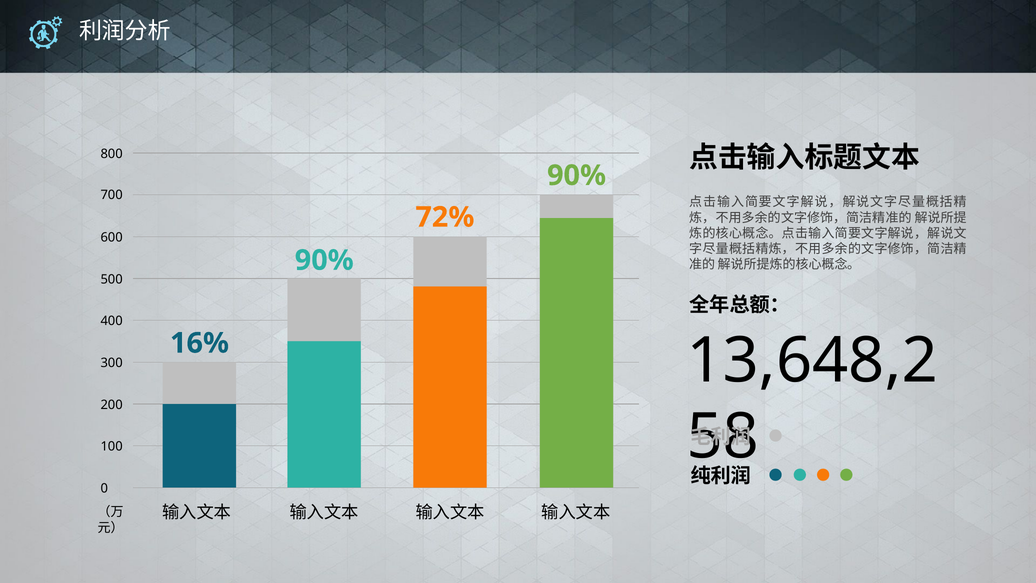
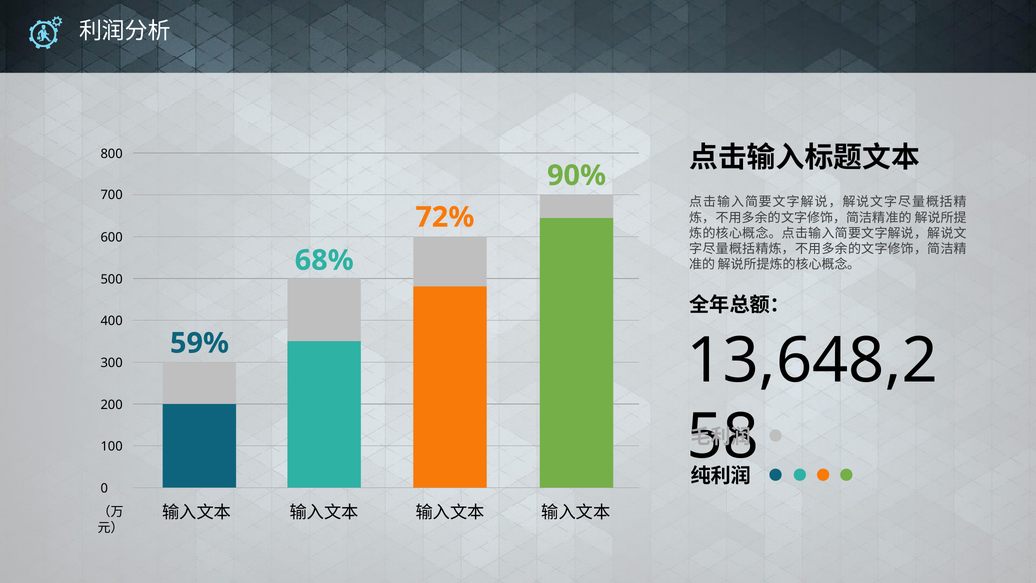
90%: 90% -> 68% (324, 260)
16%: 16% -> 59% (199, 343)
